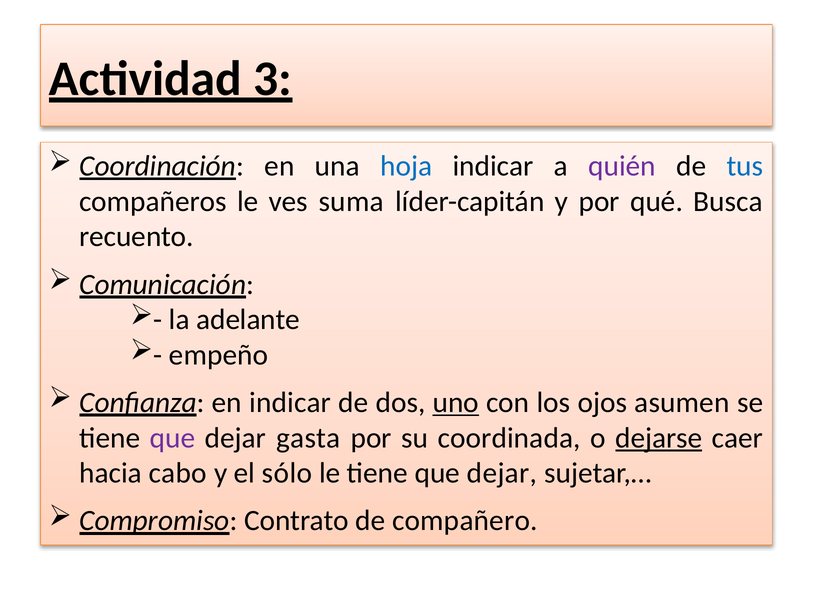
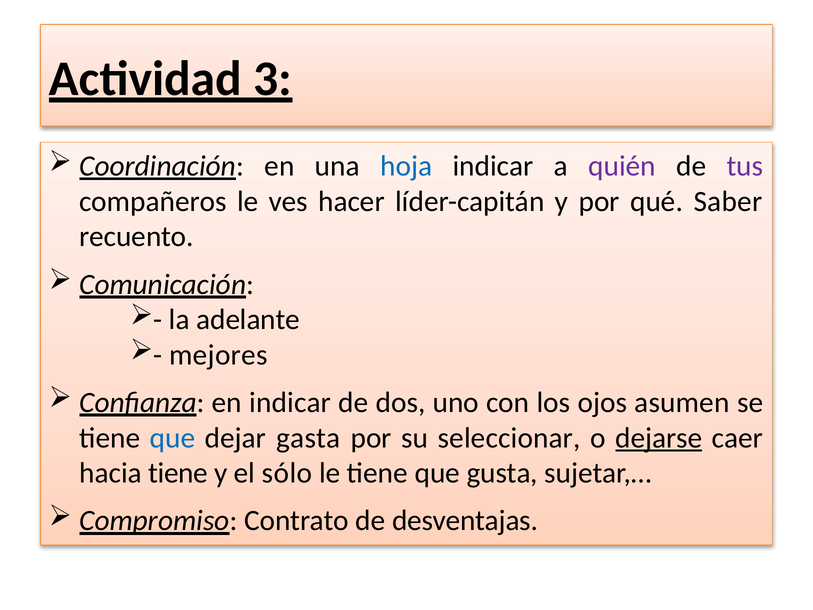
tus colour: blue -> purple (745, 166)
suma: suma -> hacer (351, 201)
Busca: Busca -> Saber (728, 201)
empeño: empeño -> mejores (218, 355)
uno underline: present -> none (456, 402)
que colour: purple -> blue (173, 438)
coordinada: coordinada -> seleccionar (509, 438)
hacia cabo: cabo -> tiene (178, 473)
le tiene que dejar: dejar -> gusta (502, 473)
compañero: compañero -> desventajas (465, 520)
